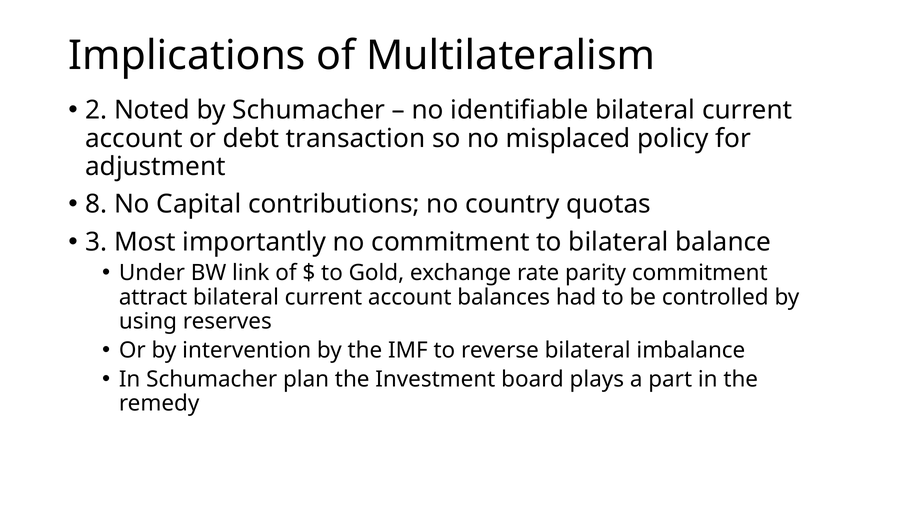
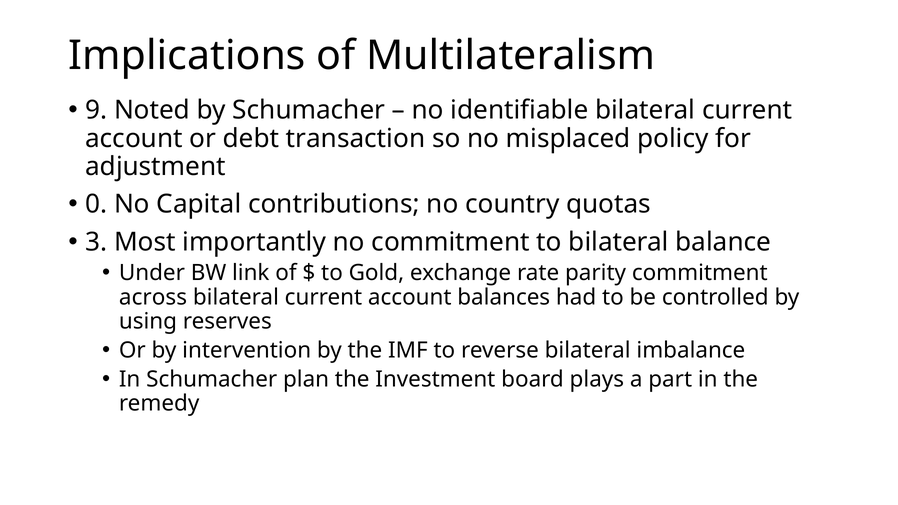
2: 2 -> 9 (96, 110)
8: 8 -> 0 (96, 204)
attract: attract -> across (153, 297)
